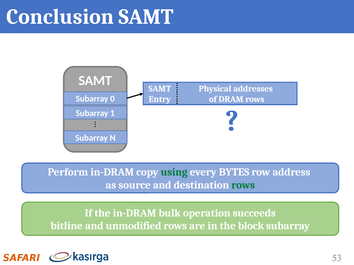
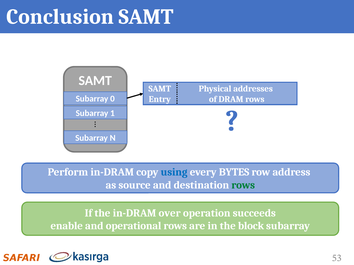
using colour: green -> blue (174, 172)
bulk: bulk -> over (170, 213)
bitline: bitline -> enable (67, 226)
unmodified: unmodified -> operational (134, 226)
